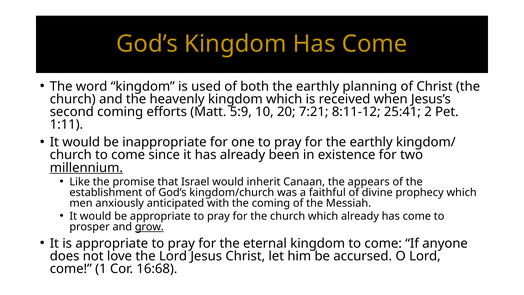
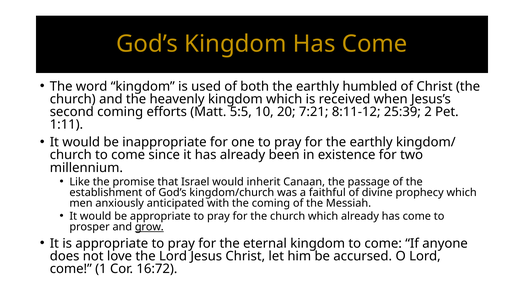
planning: planning -> humbled (370, 86)
5:9: 5:9 -> 5:5 (241, 112)
25:41: 25:41 -> 25:39 (402, 112)
millennium underline: present -> none (86, 168)
appears: appears -> passage (369, 182)
16:68: 16:68 -> 16:72 (157, 269)
